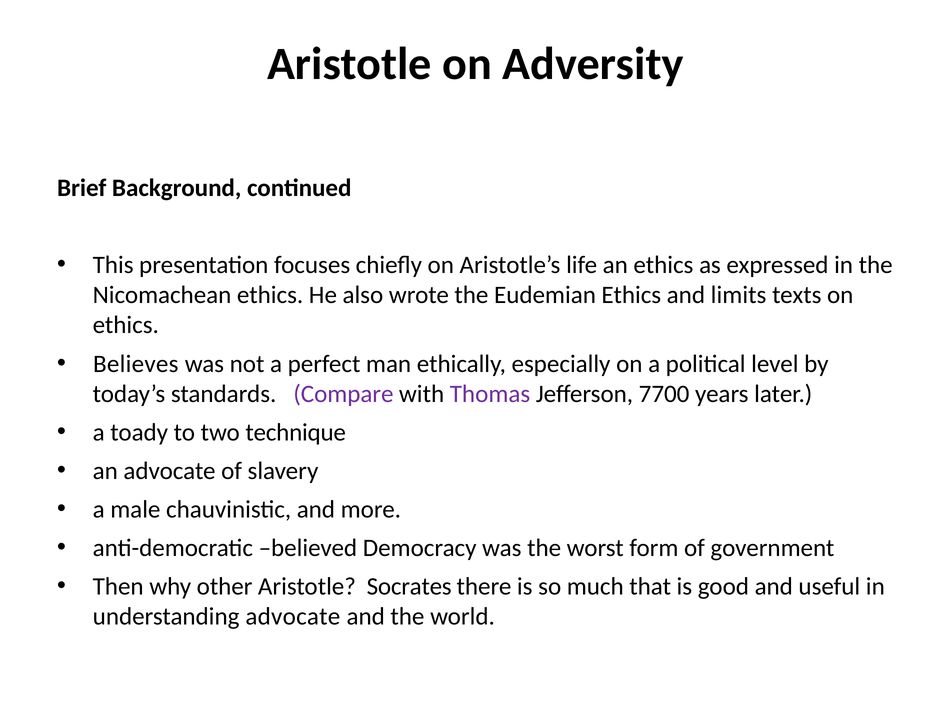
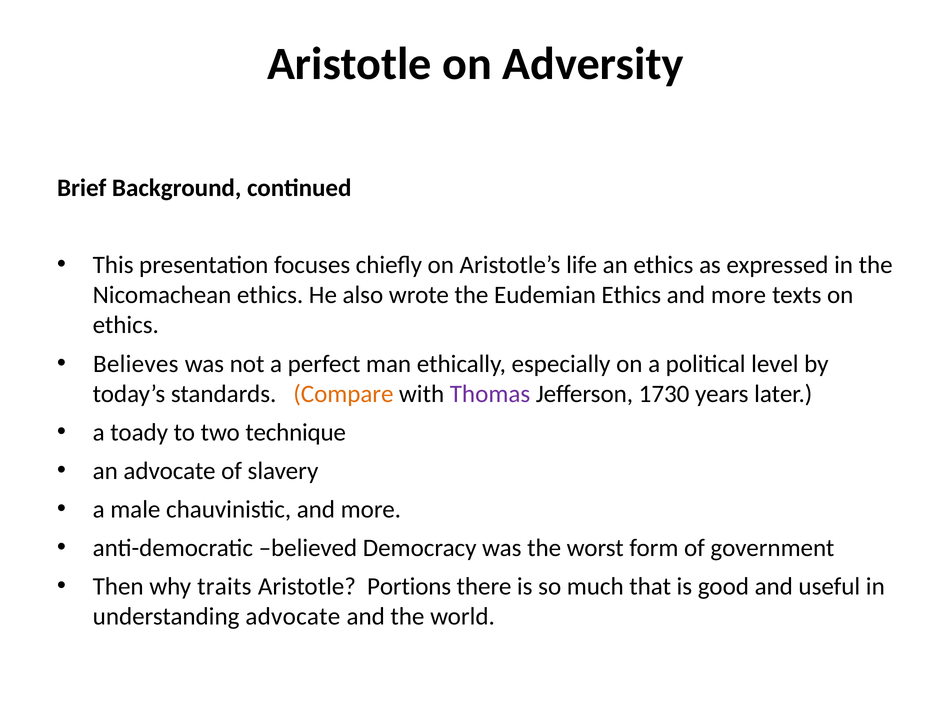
Ethics and limits: limits -> more (738, 295)
Compare colour: purple -> orange (343, 394)
7700: 7700 -> 1730 (664, 394)
other: other -> traits (224, 587)
Socrates: Socrates -> Portions (409, 587)
